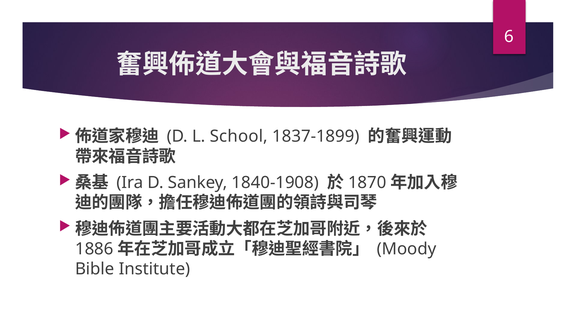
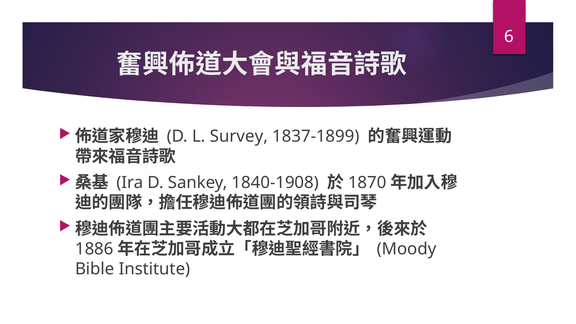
School: School -> Survey (239, 136)
